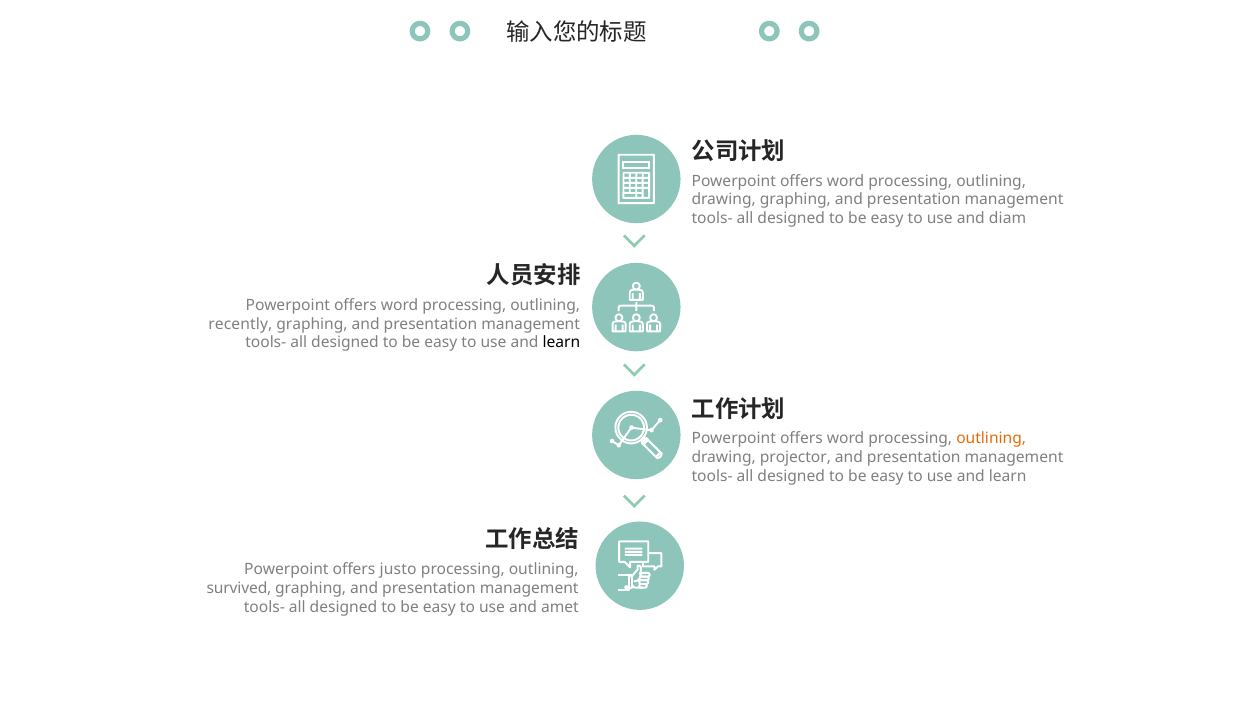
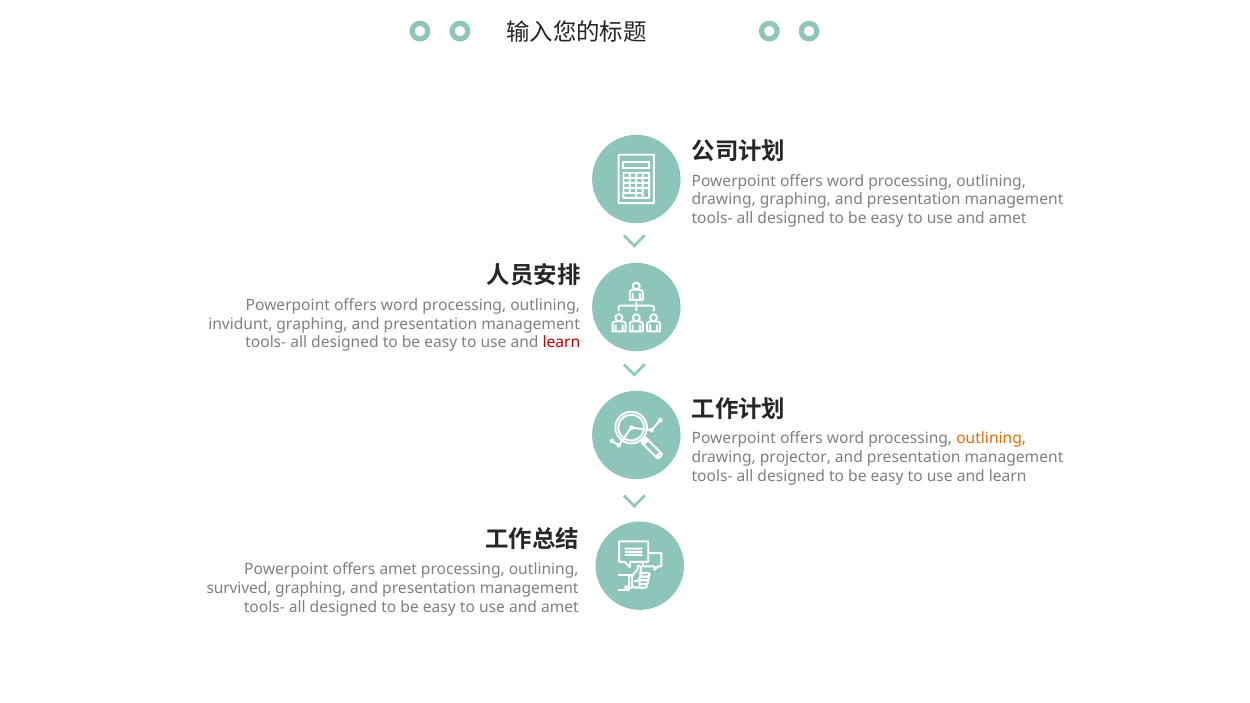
diam: diam -> amet (1008, 218)
recently: recently -> invidunt (240, 324)
learn colour: black -> red (561, 343)
offers justo: justo -> amet (398, 569)
